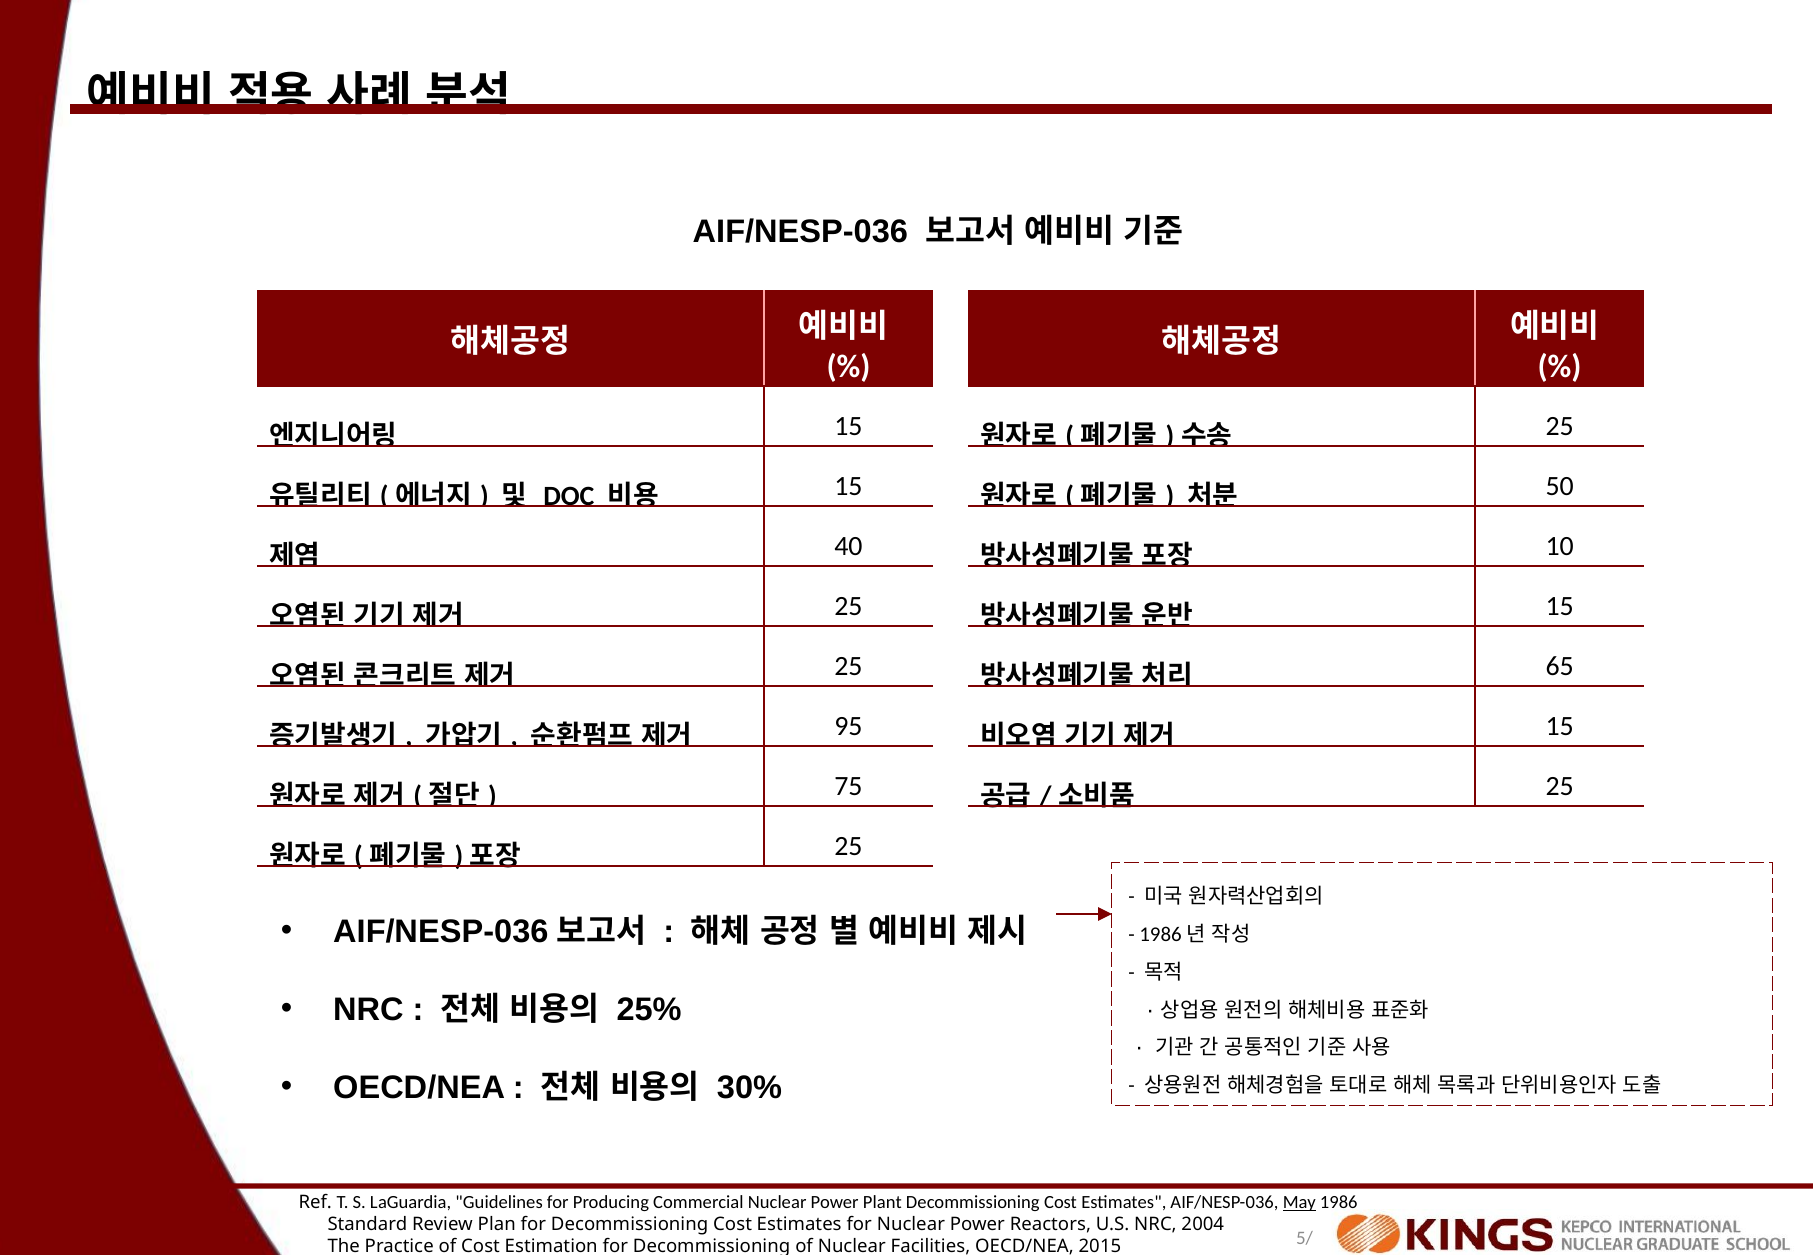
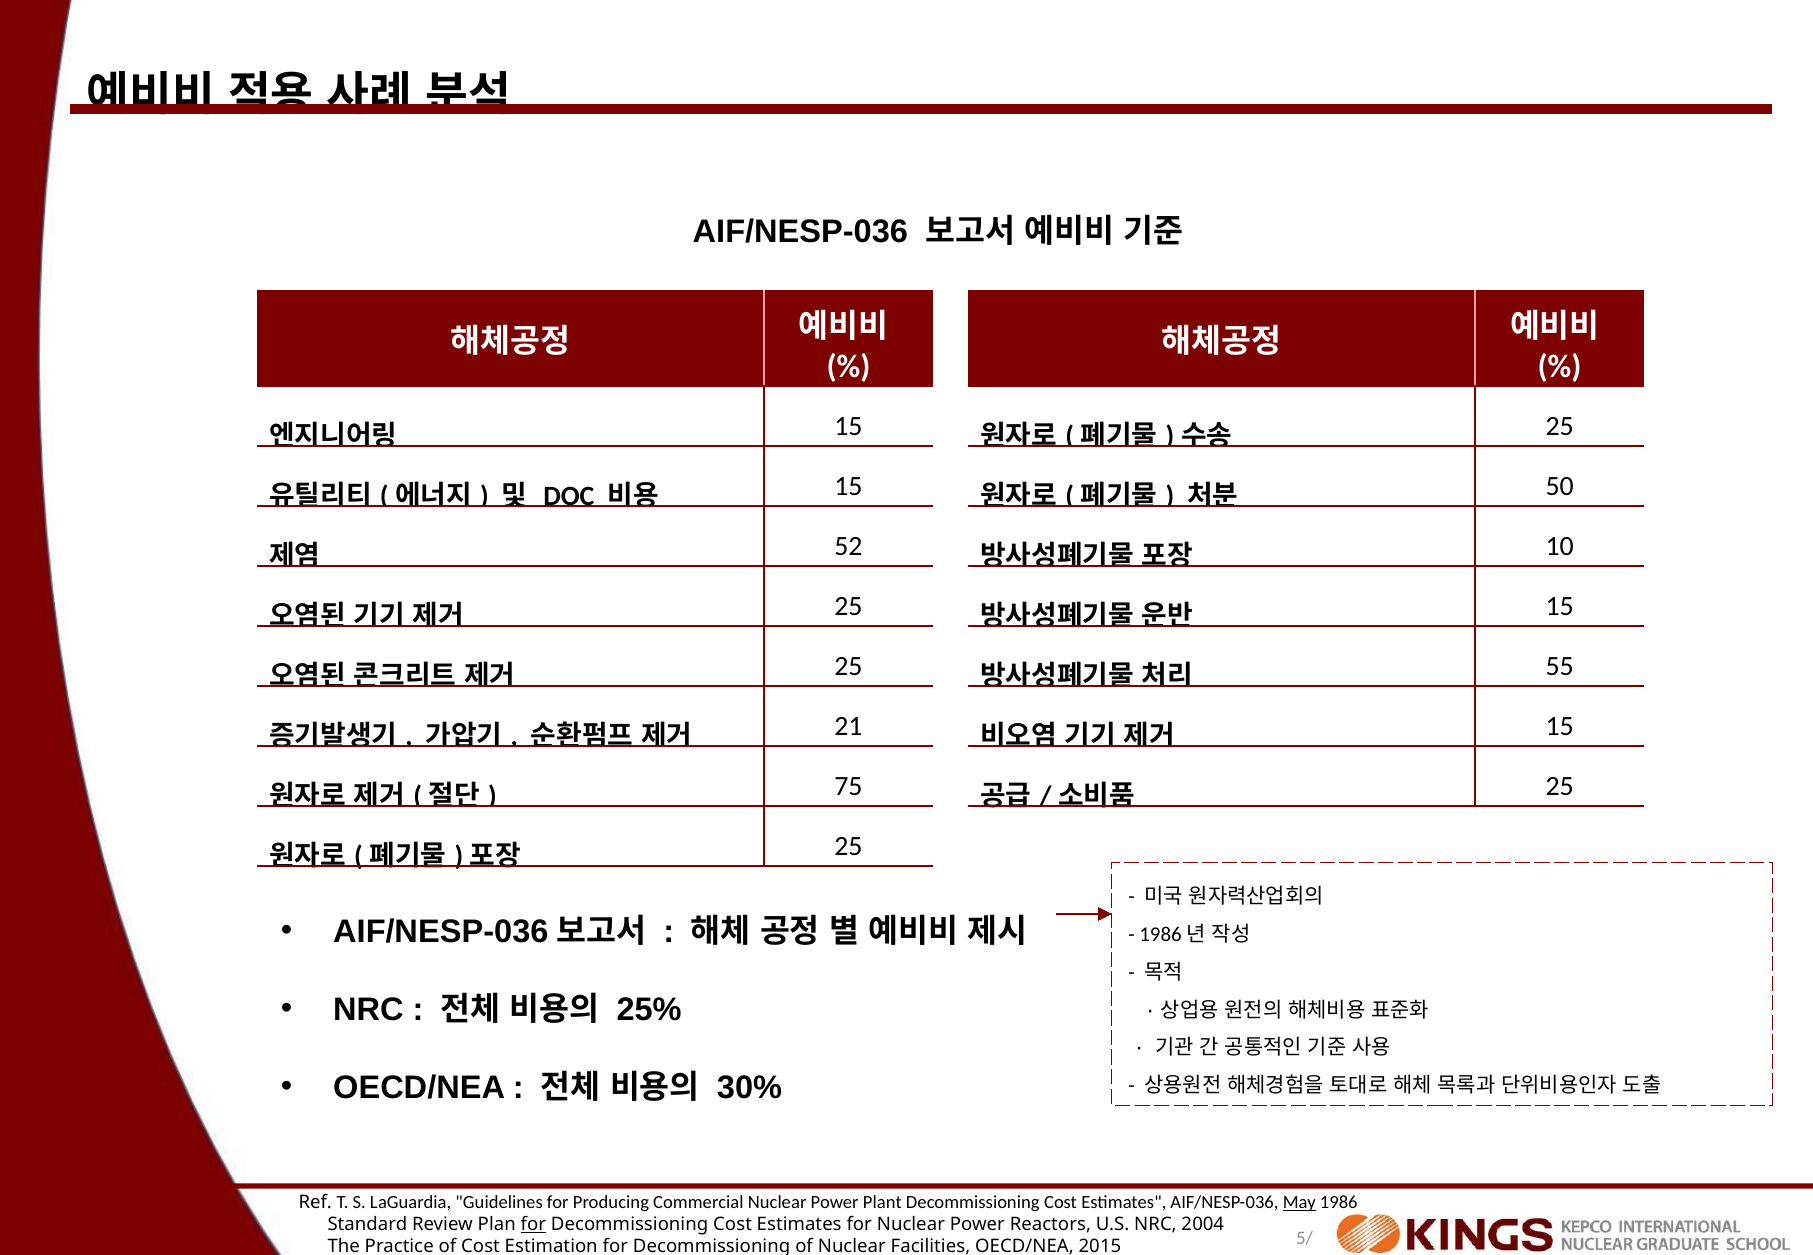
40: 40 -> 52 (849, 547)
65: 65 -> 55 (1560, 667)
95: 95 -> 21 (849, 727)
for underline: none -> present (533, 1225)
